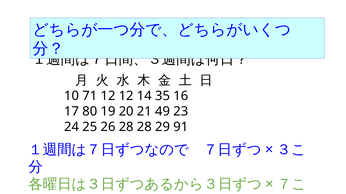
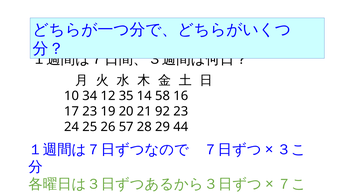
71: 71 -> 34 (90, 96)
12 12: 12 -> 35 (126, 96)
35: 35 -> 58 (163, 96)
17 80: 80 -> 23 (90, 112)
49: 49 -> 92 (163, 112)
26 28: 28 -> 57 (126, 127)
91: 91 -> 44 (181, 127)
